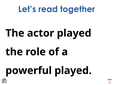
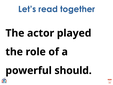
powerful played: played -> should (73, 70)
